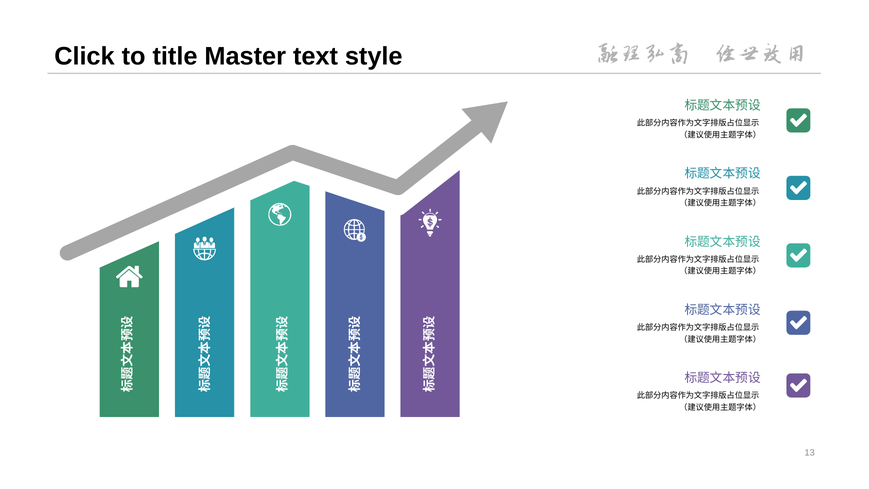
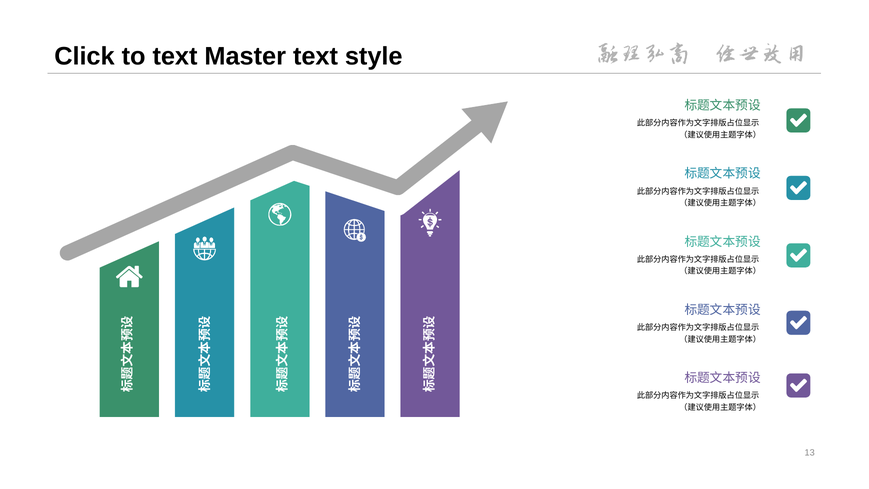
to title: title -> text (175, 56)
